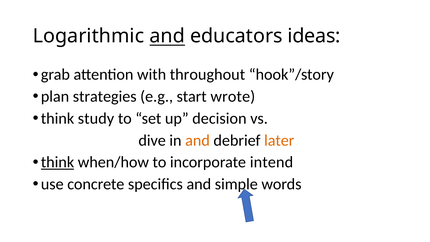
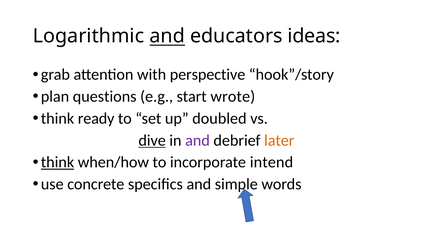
throughout: throughout -> perspective (208, 75)
strategies: strategies -> questions (105, 97)
study: study -> ready (96, 118)
decision: decision -> doubled (219, 118)
dive underline: none -> present (152, 140)
and colour: orange -> purple (198, 140)
